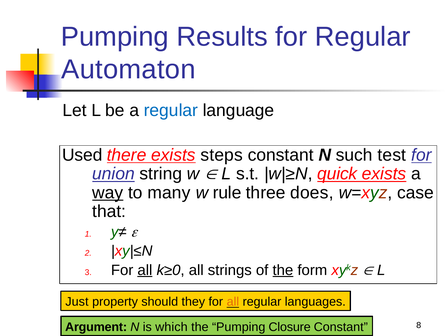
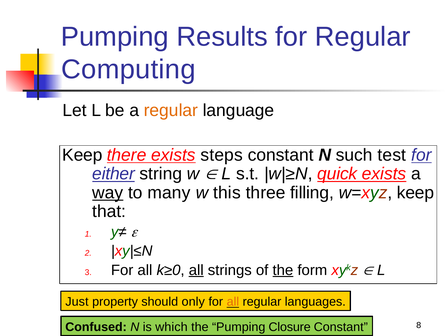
Automaton: Automaton -> Computing (128, 69)
regular colour: blue -> orange (171, 110)
Used: Used -> Keep (82, 155)
union: union -> either (114, 174)
rule: rule -> this (227, 193)
does: does -> filling (312, 193)
w=xyz case: case -> keep (416, 193)
all underline: present -> none (145, 270)
all underline: none -> present (196, 270)
they: they -> only (193, 302)
Argument: Argument -> Confused (96, 327)
